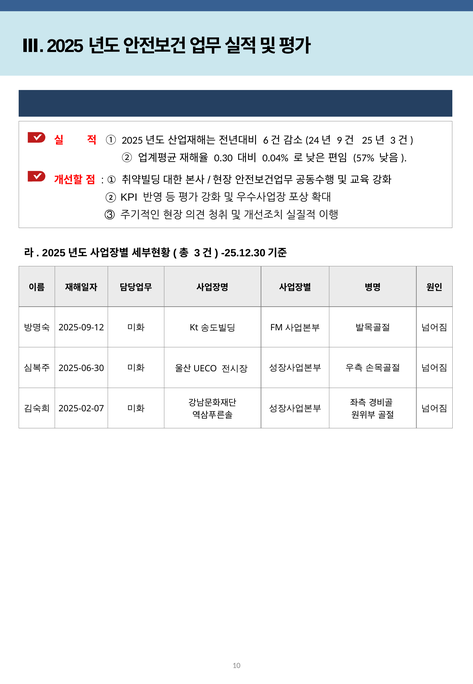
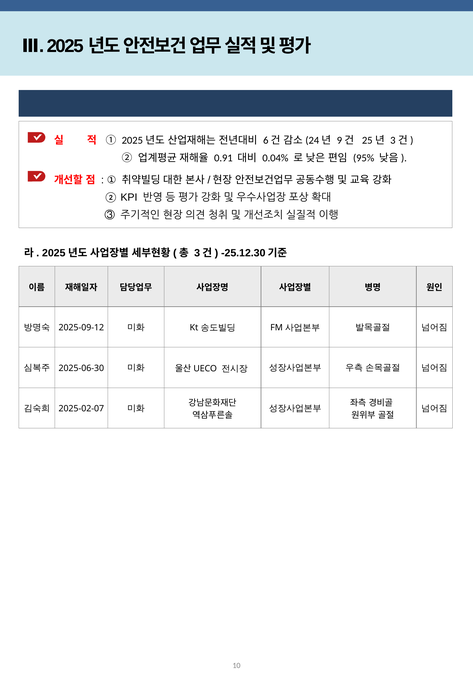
0.30: 0.30 -> 0.91 (223, 158)
57%: 57% -> 95% (364, 158)
